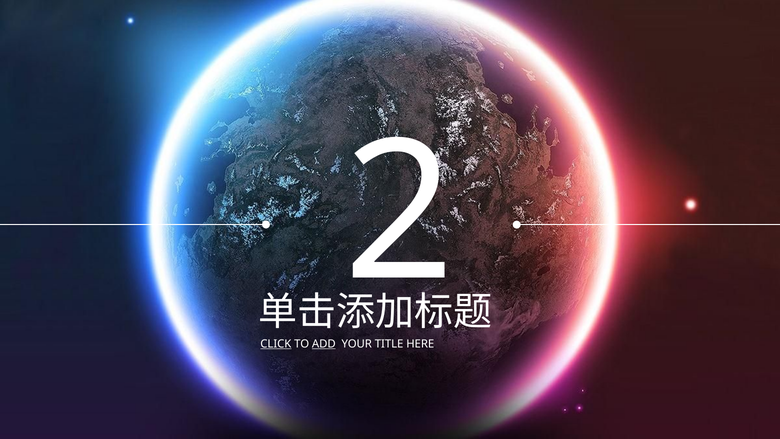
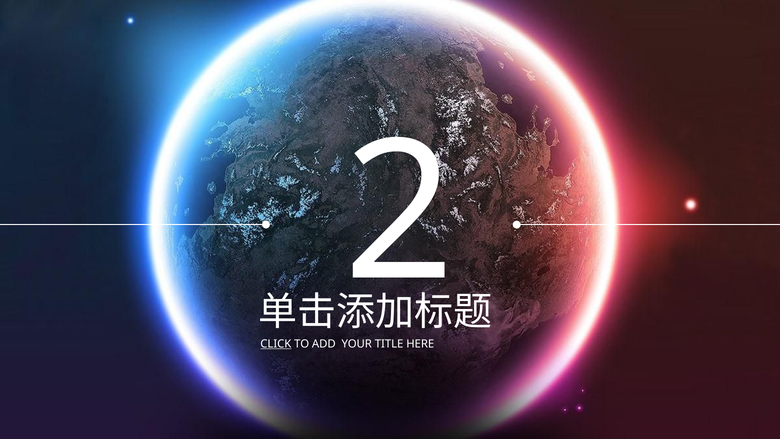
ADD underline: present -> none (324, 344)
